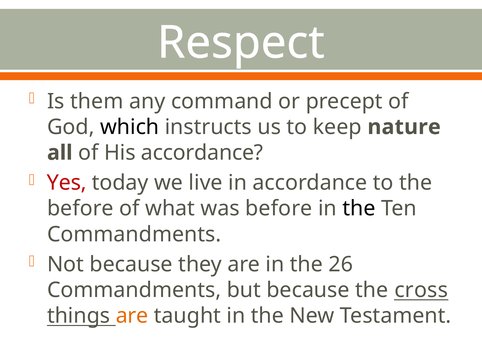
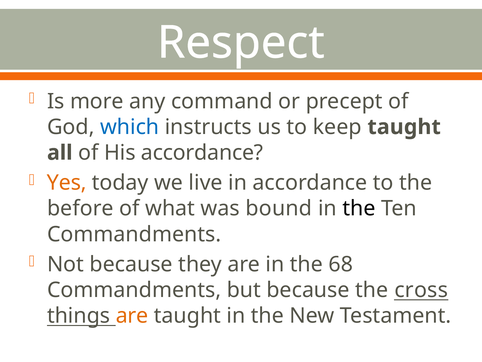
them: them -> more (97, 101)
which colour: black -> blue (130, 127)
keep nature: nature -> taught (404, 127)
Yes colour: red -> orange (67, 183)
was before: before -> bound (279, 208)
26: 26 -> 68 (341, 264)
